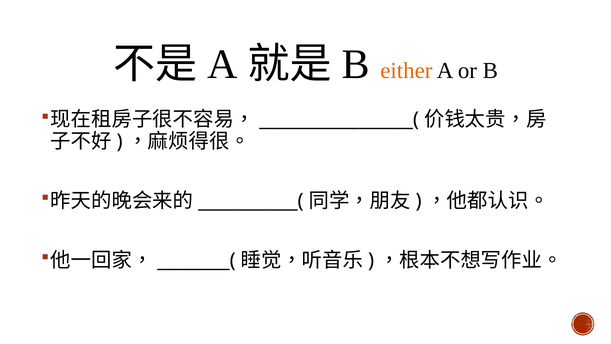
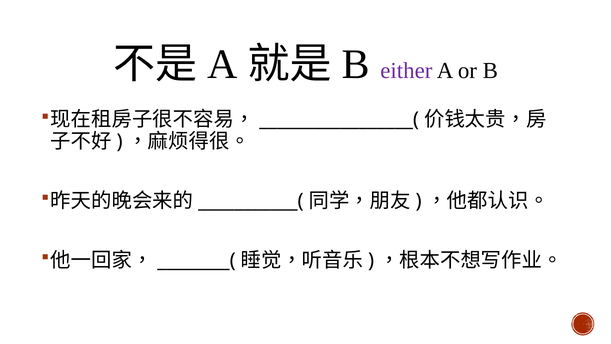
either colour: orange -> purple (406, 71)
